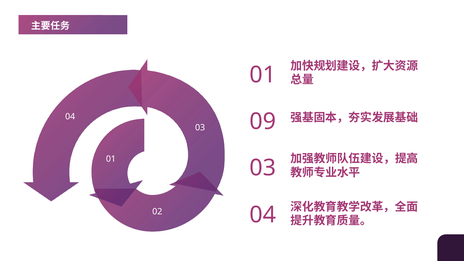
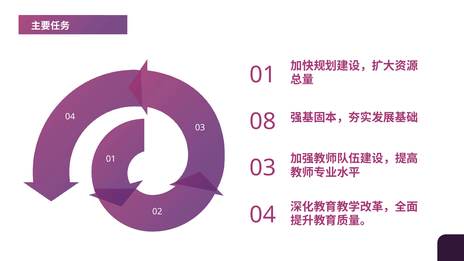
09: 09 -> 08 (263, 121)
